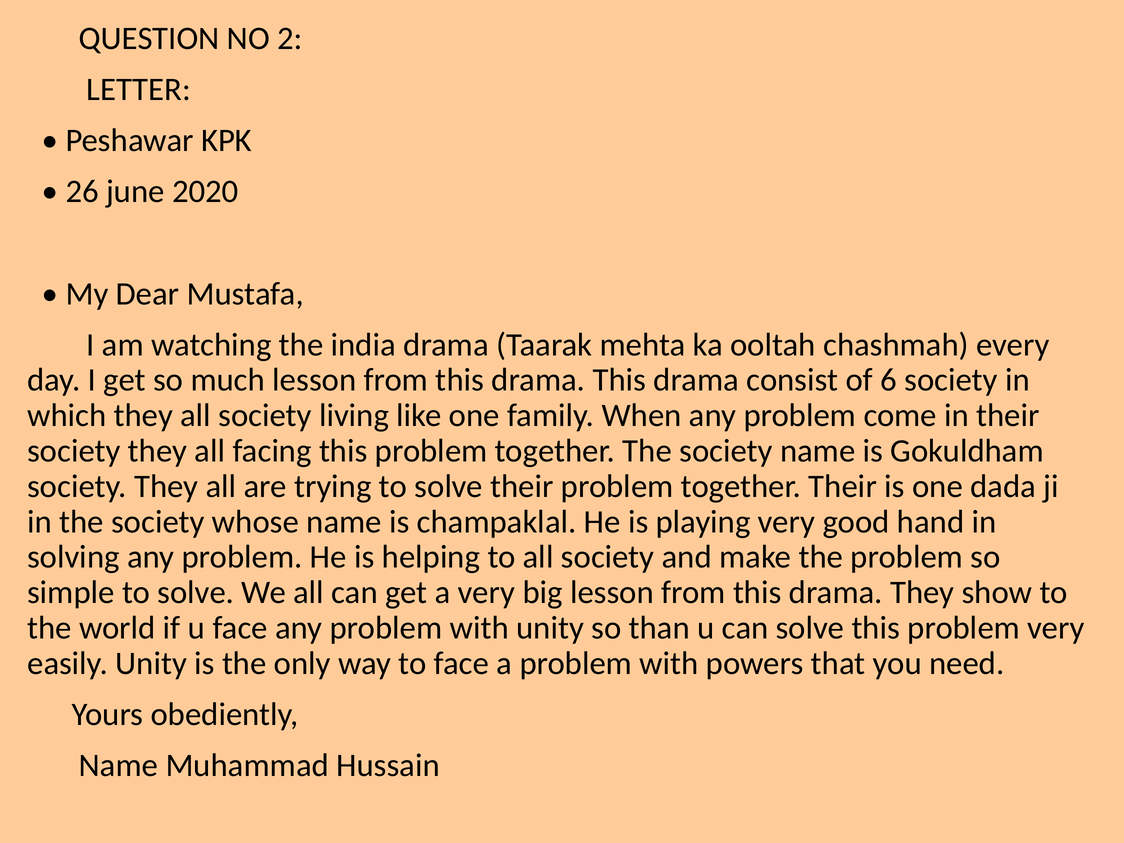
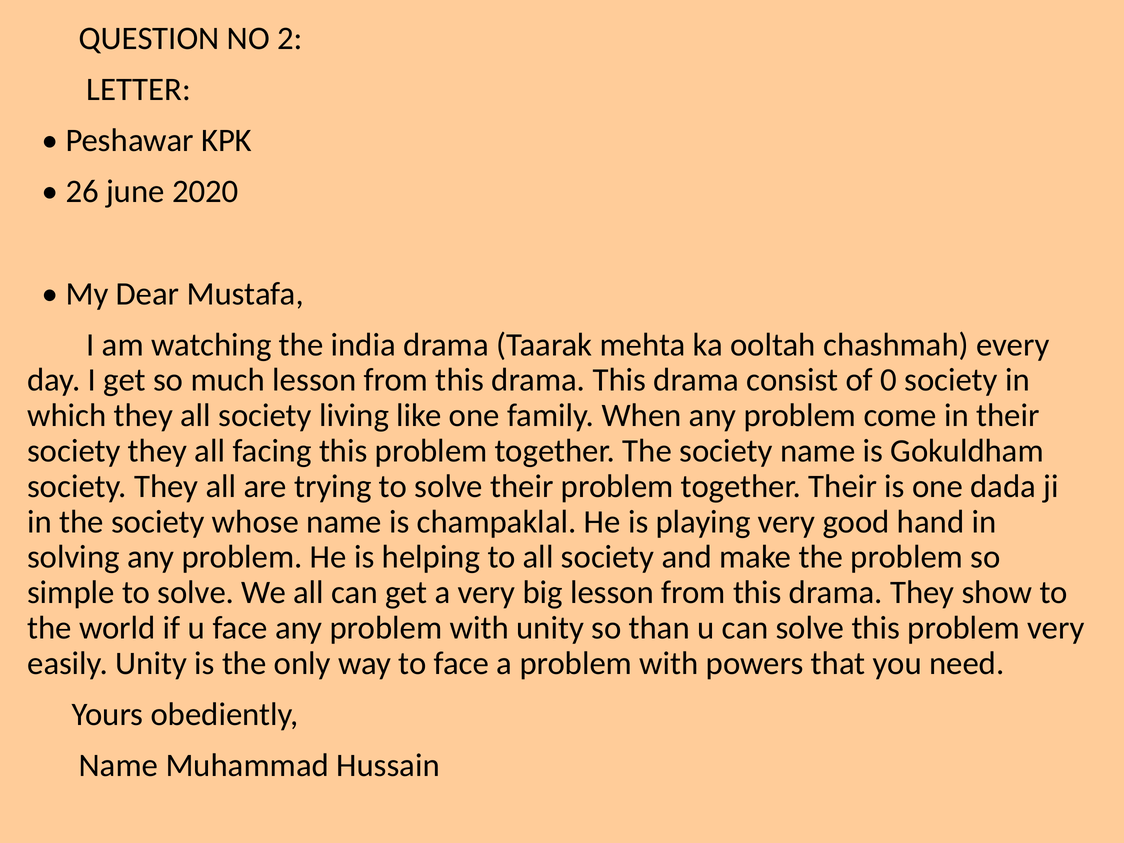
6: 6 -> 0 (889, 380)
